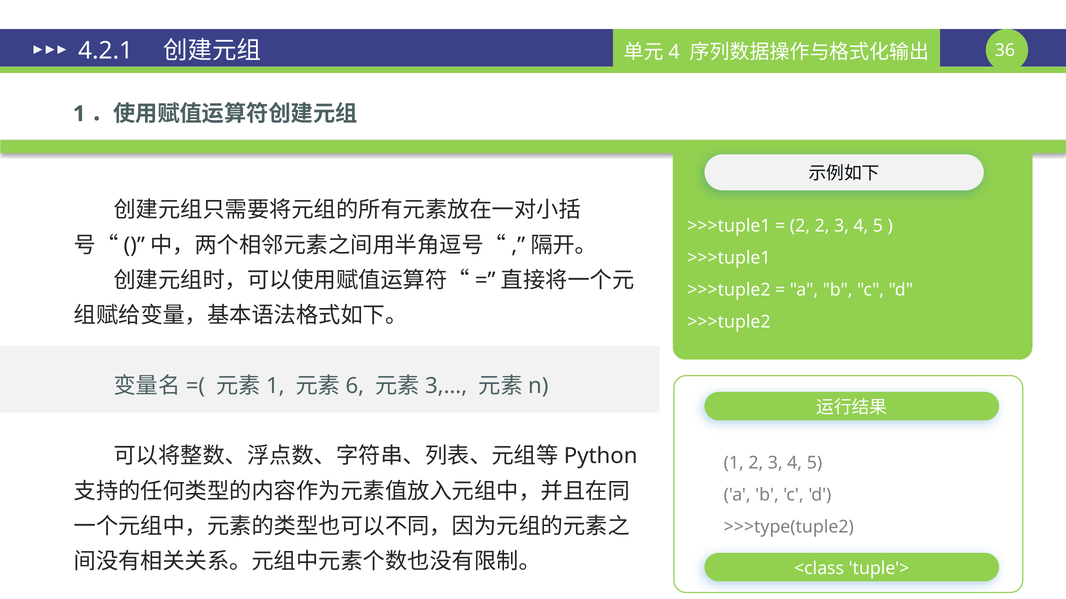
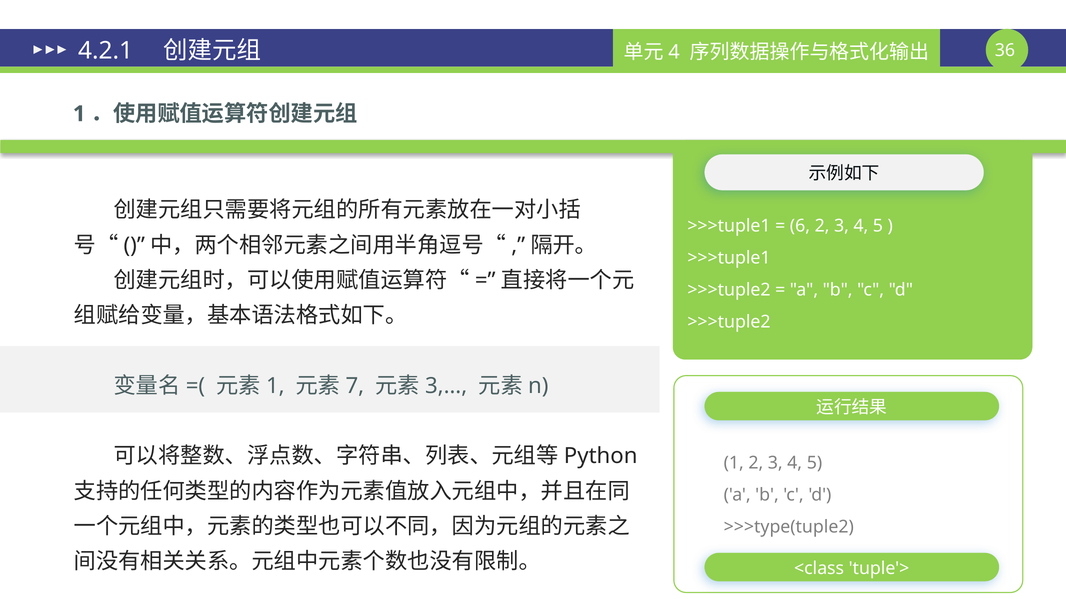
2: 2 -> 6 (800, 226)
6: 6 -> 7 (355, 386)
